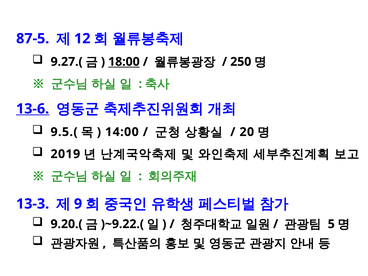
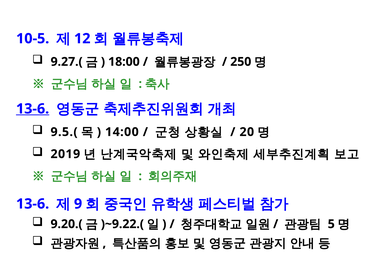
87-5: 87-5 -> 10-5 (33, 39)
18:00 underline: present -> none (124, 62)
13-3: 13-3 -> 13-6 (33, 204)
